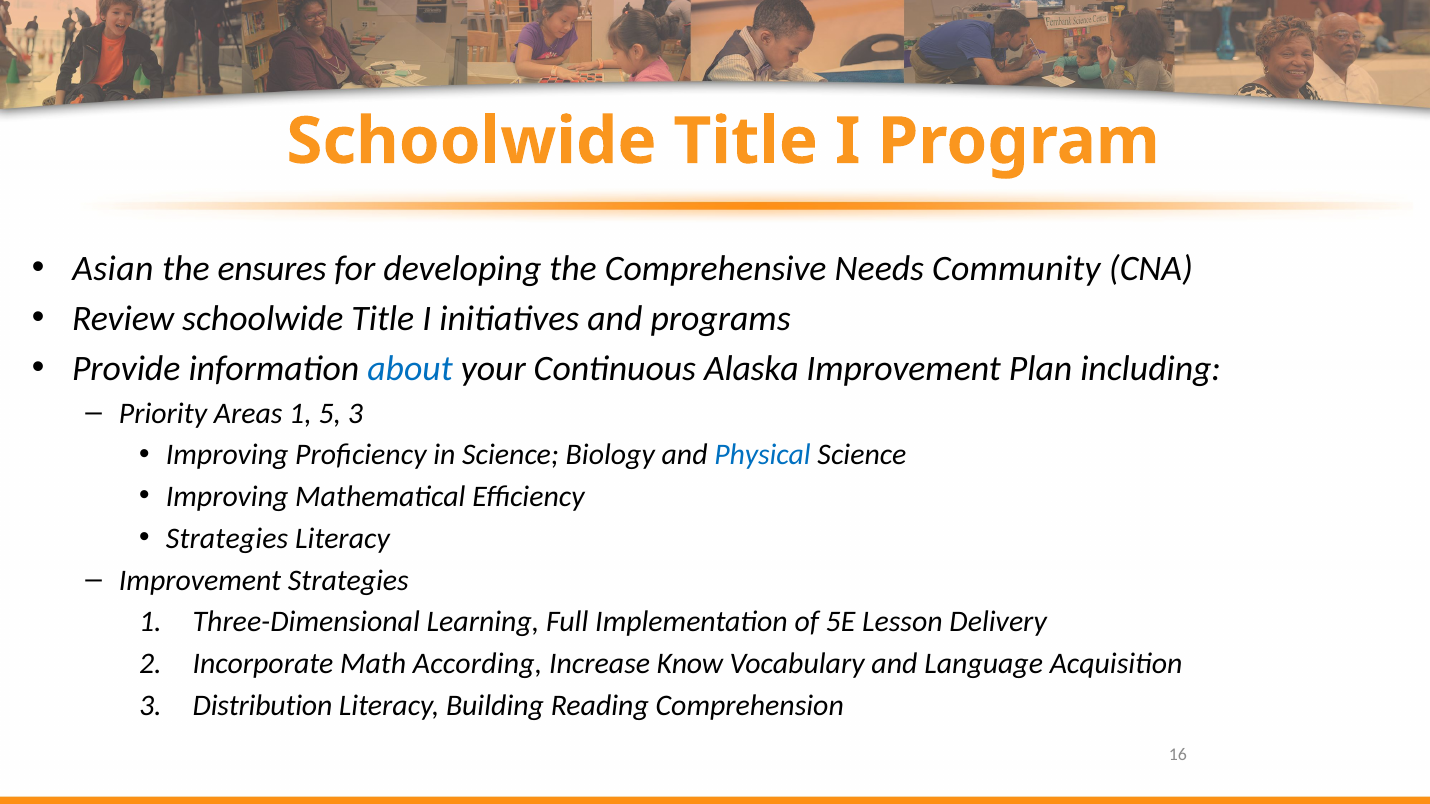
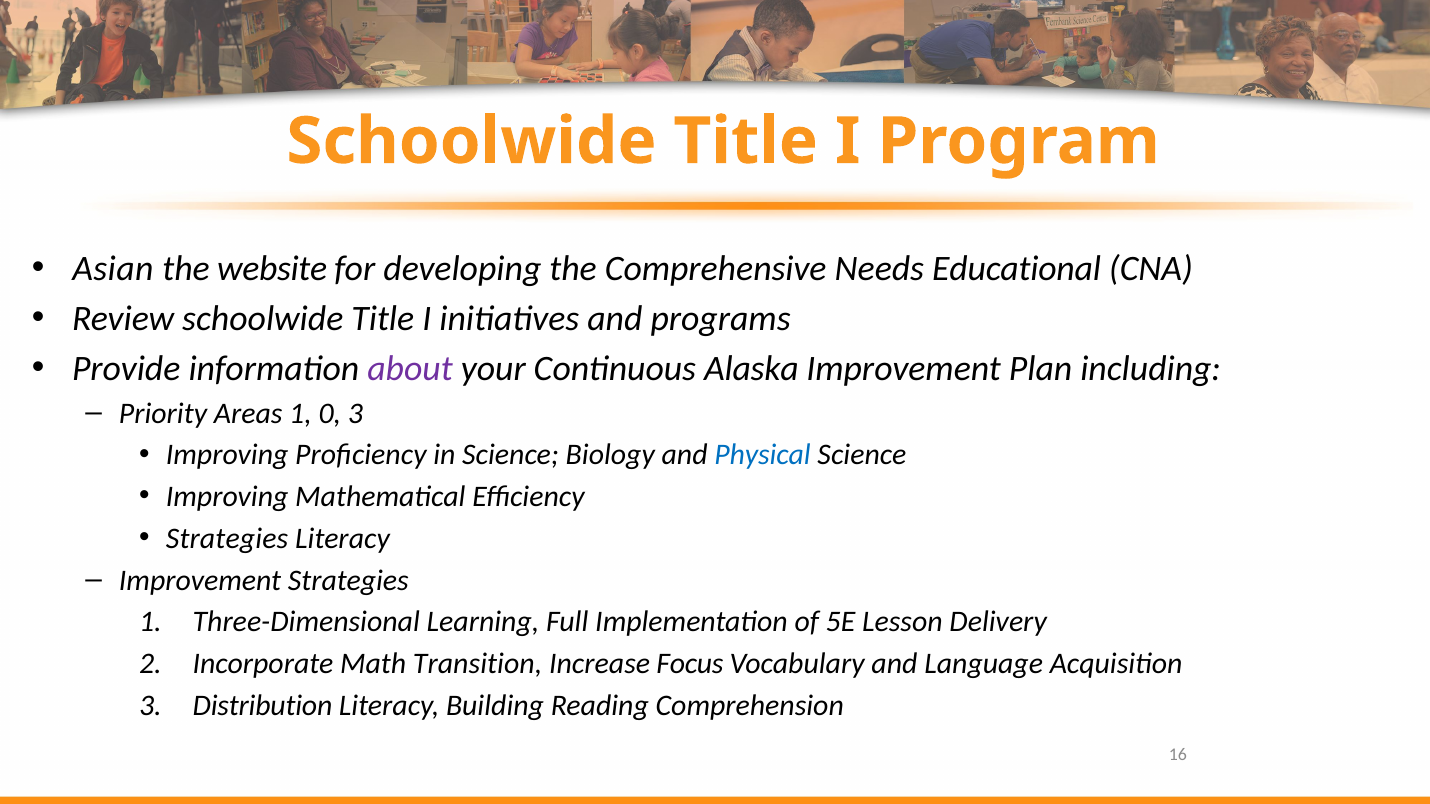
ensures: ensures -> website (272, 268)
Community: Community -> Educational (1017, 268)
about colour: blue -> purple (410, 369)
5: 5 -> 0 (330, 413)
According: According -> Transition (478, 664)
Know: Know -> Focus (690, 664)
